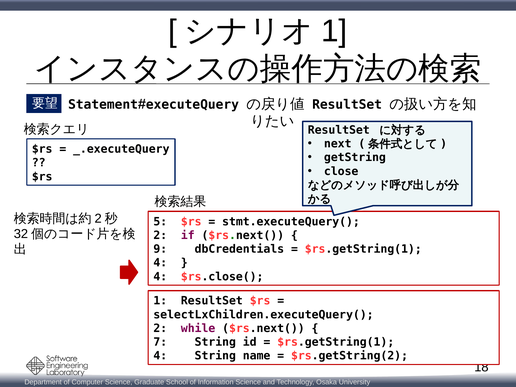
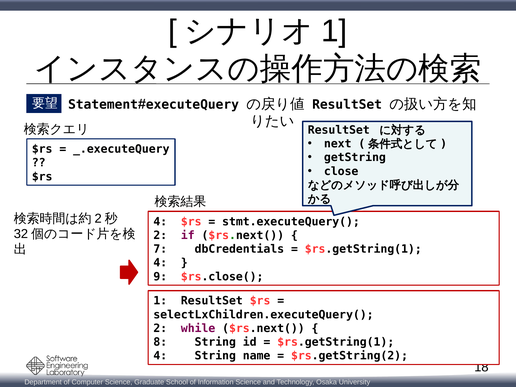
5: 5 -> 4 (160, 222)
9: 9 -> 7 (160, 249)
4: 4 -> 9 (160, 277)
7: 7 -> 8 (160, 342)
